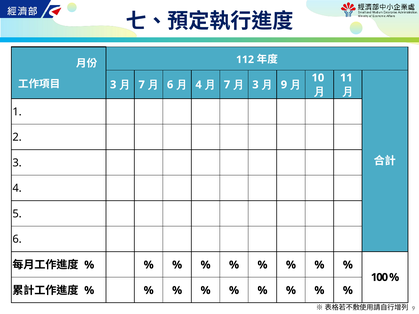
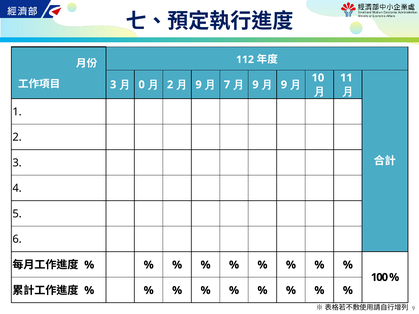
7: 7 -> 0 (142, 85)
6: 6 -> 2 (170, 85)
4: 4 -> 9 (199, 85)
3: 3 -> 9 (255, 85)
